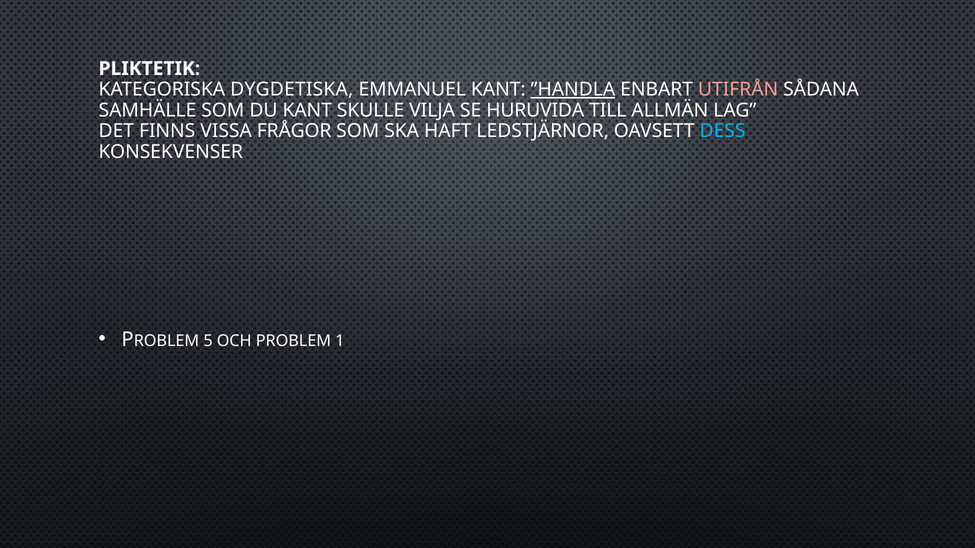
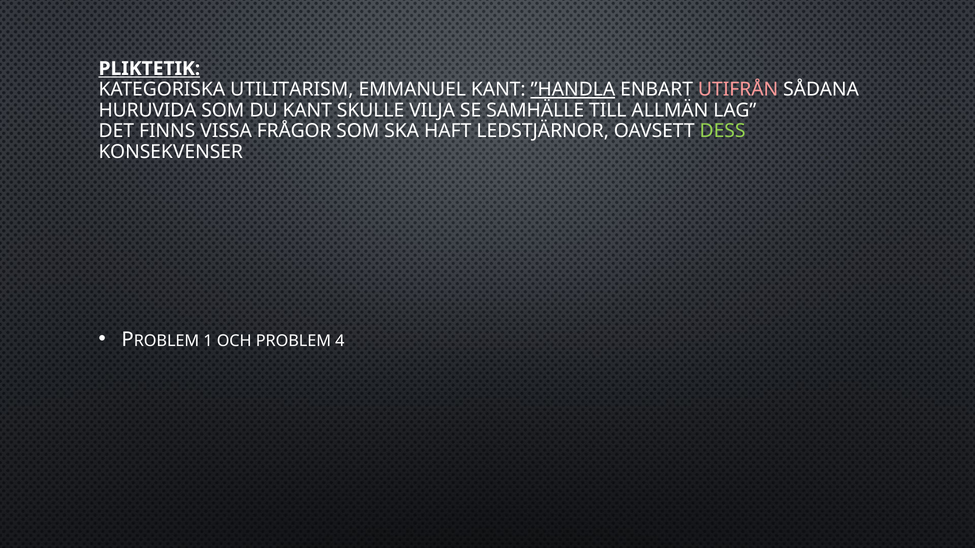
PLIKTETIK underline: none -> present (149, 69)
DYGDETISKA: DYGDETISKA -> UTILITARISM (292, 89)
SAMHÄLLE: SAMHÄLLE -> HURUVIDA (148, 110)
HURUVIDA: HURUVIDA -> SAMHÄLLE (535, 110)
DESS colour: light blue -> light green (723, 131)
5: 5 -> 1 (208, 341)
1: 1 -> 4 (340, 341)
